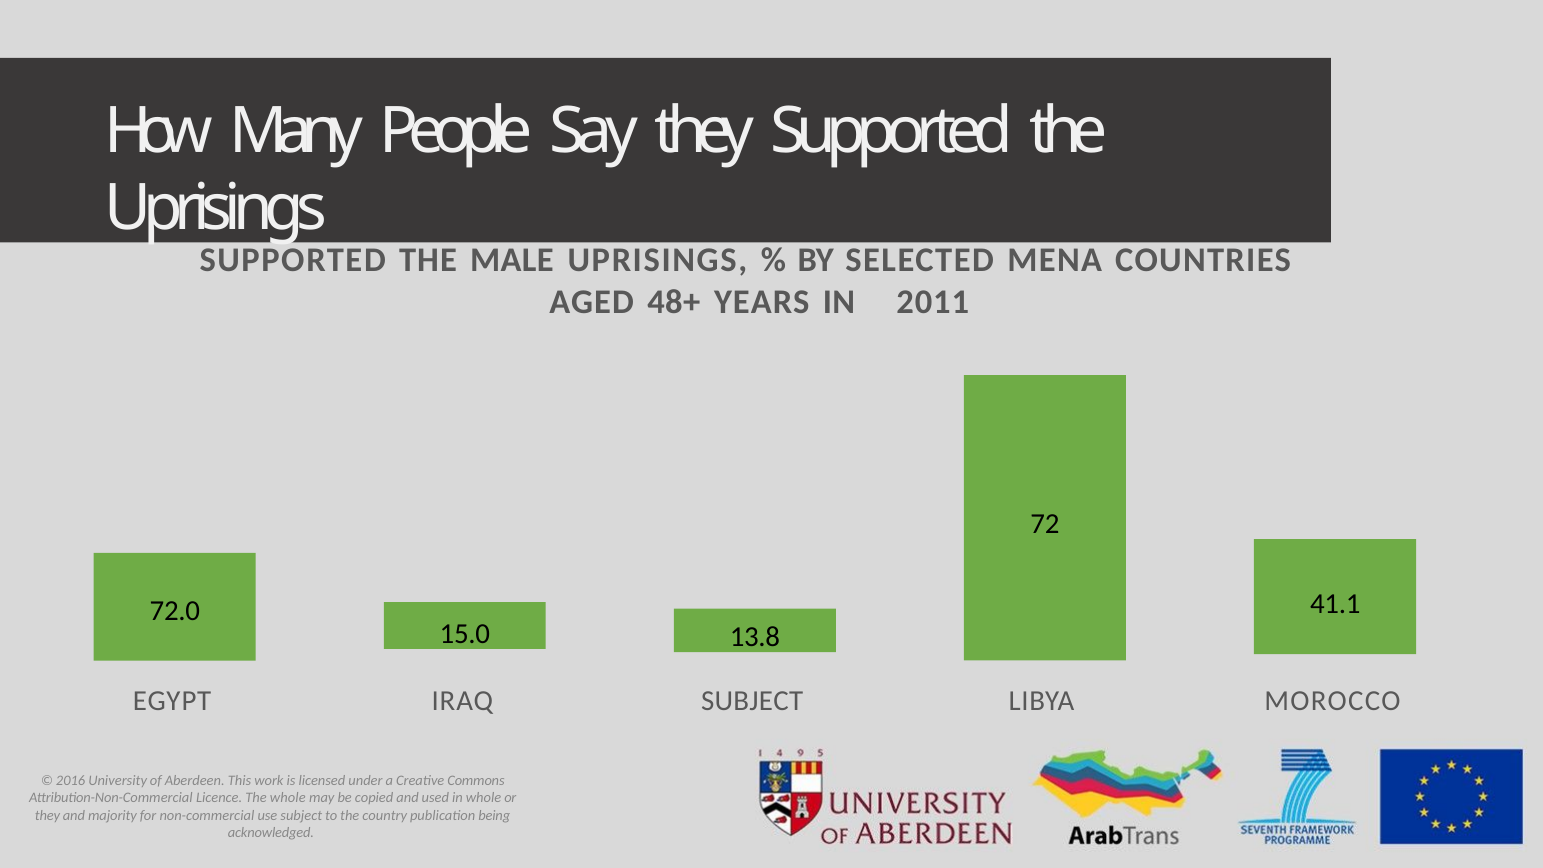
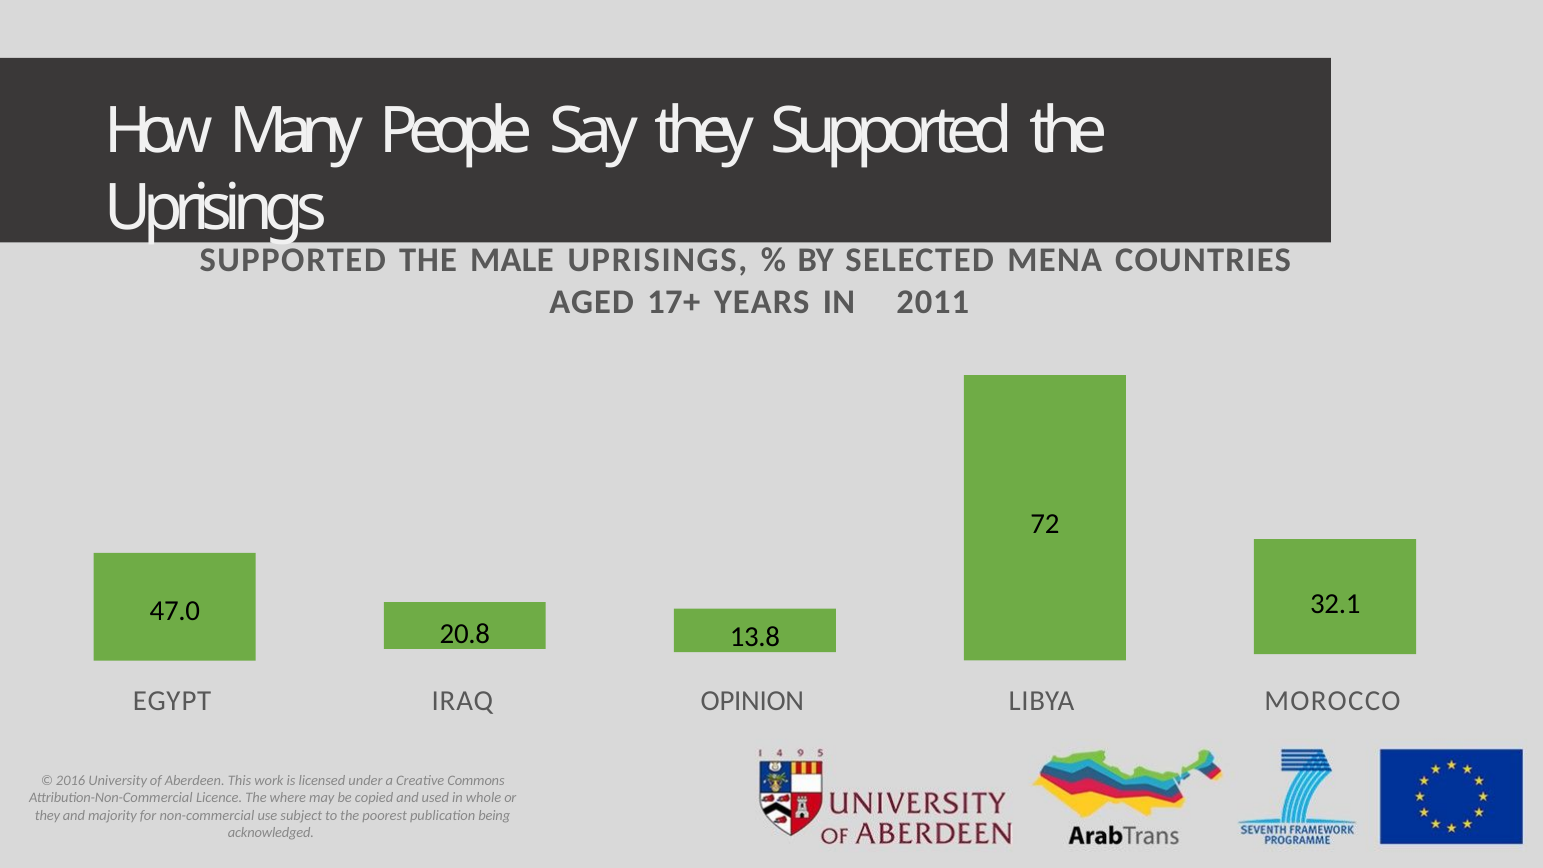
48+: 48+ -> 17+ (674, 302)
41.1: 41.1 -> 32.1 (1335, 604)
72.0: 72.0 -> 47.0 (175, 610)
15.0: 15.0 -> 20.8 (465, 634)
SUBJECT: SUBJECT -> OPINION (752, 701)
The whole: whole -> where (288, 798)
country: country -> poorest (385, 816)
